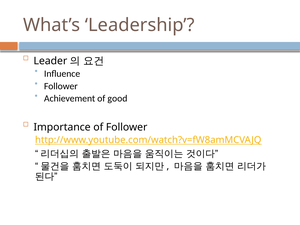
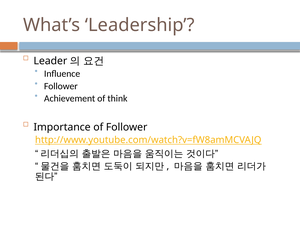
good: good -> think (117, 98)
